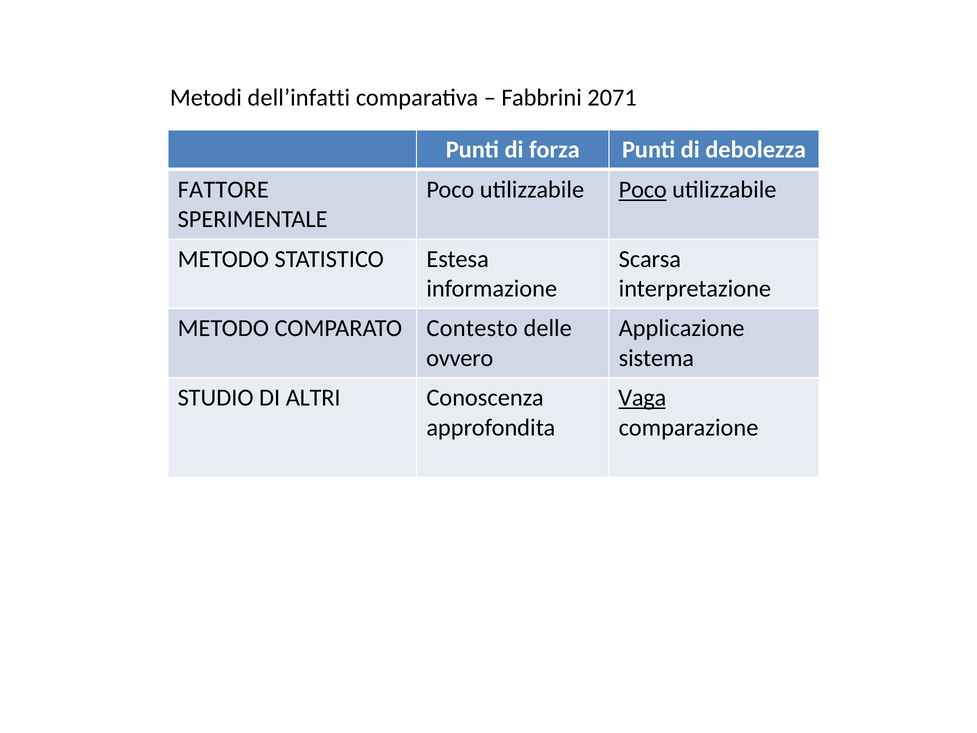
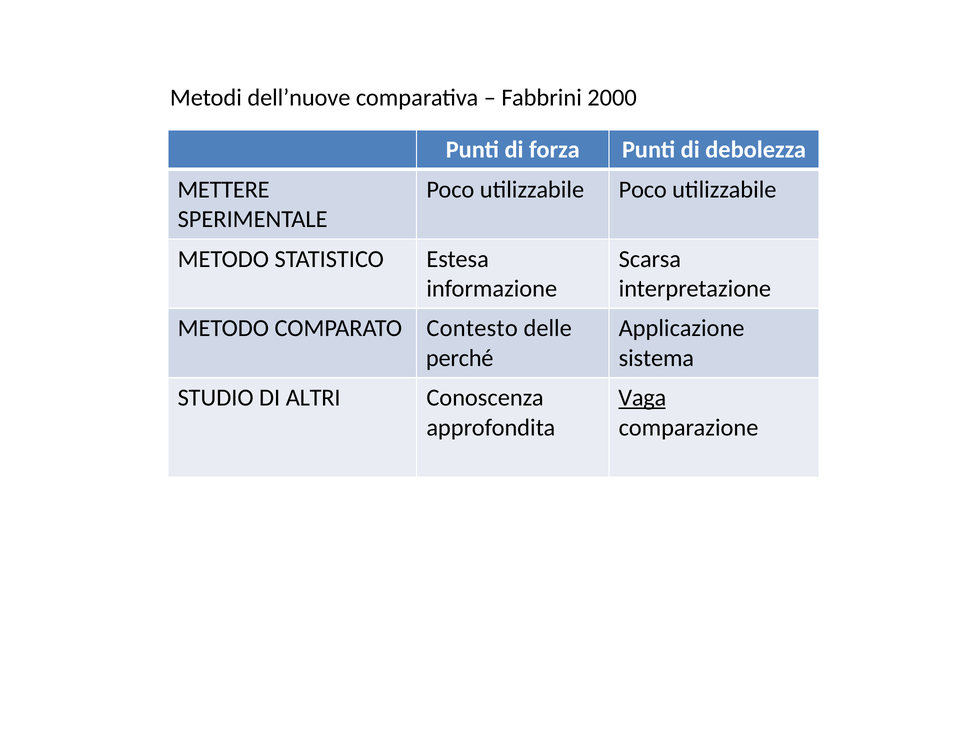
dell’infatti: dell’infatti -> dell’nuove (299, 97)
2071: 2071 -> 2000 (612, 97)
FATTORE: FATTORE -> METTERE (223, 189)
Poco underline: present -> none (643, 189)
ovvero: ovvero -> perché (460, 358)
